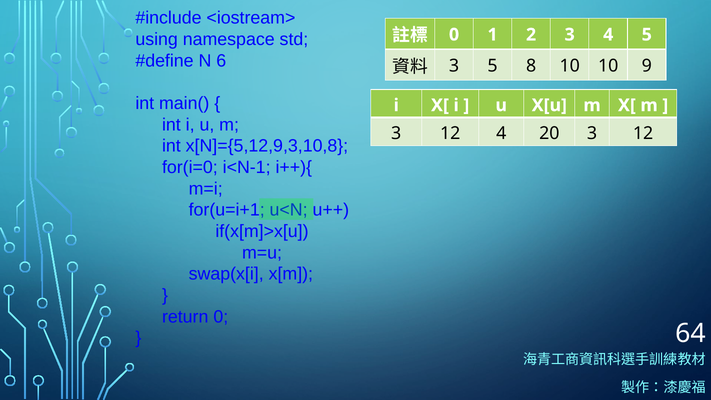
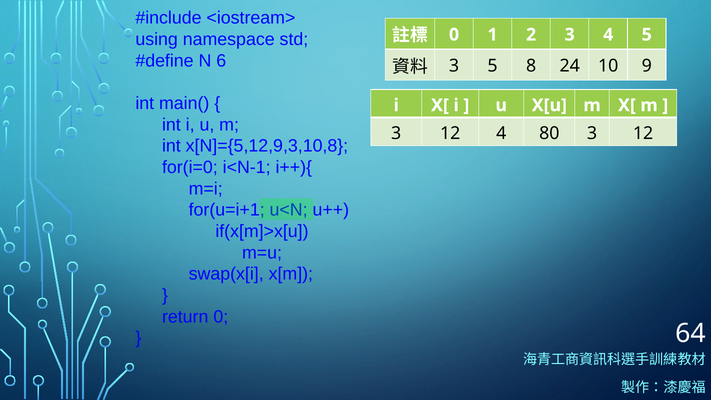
8 10: 10 -> 24 (570, 66)
20: 20 -> 80 (549, 133)
